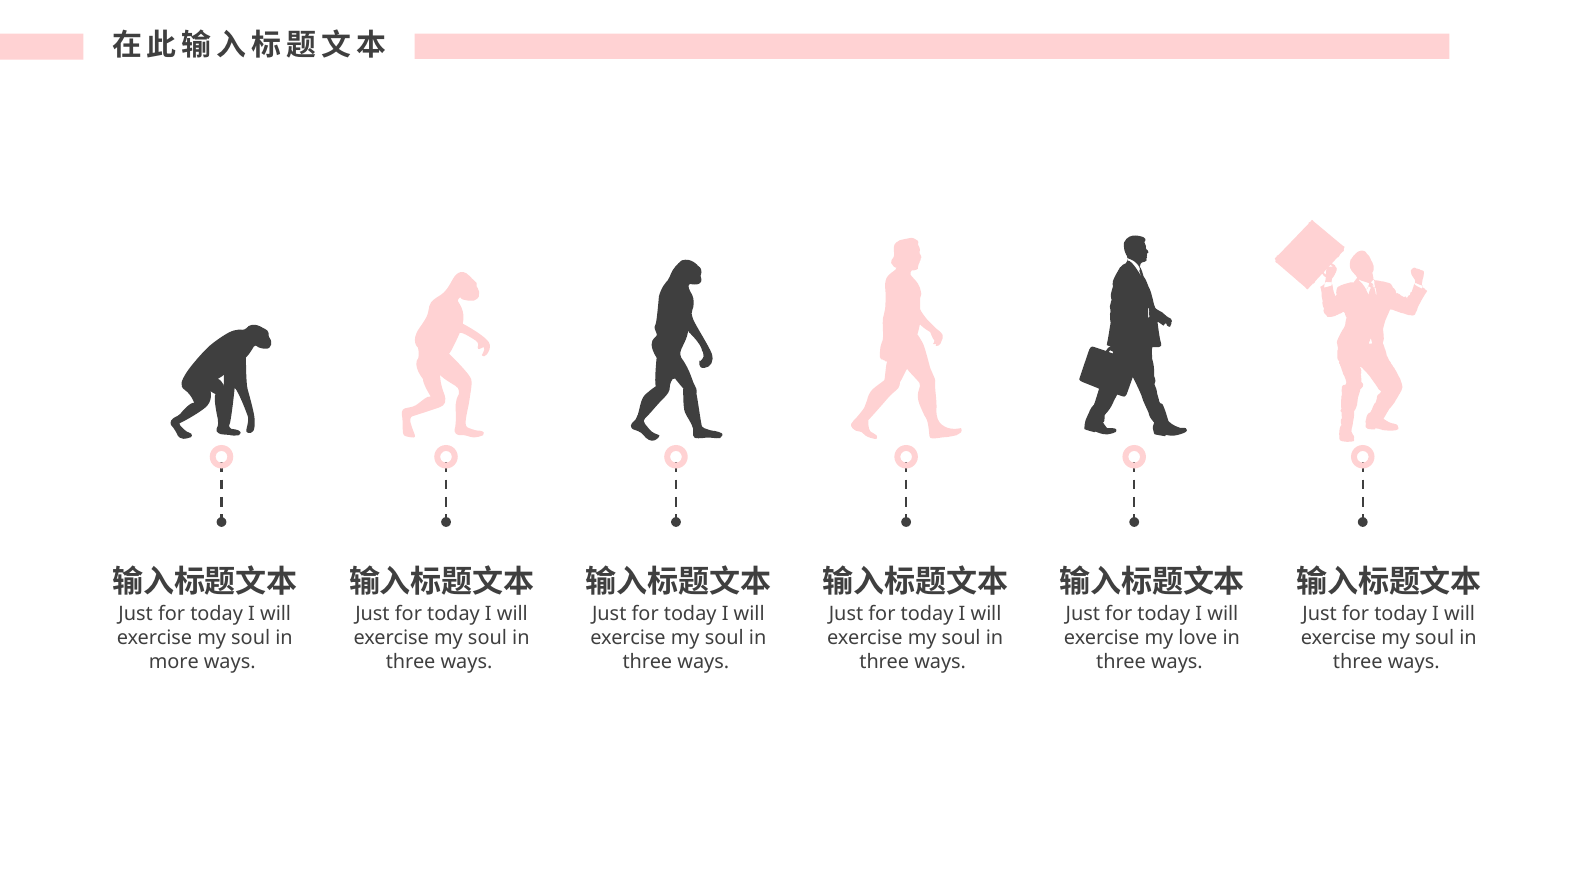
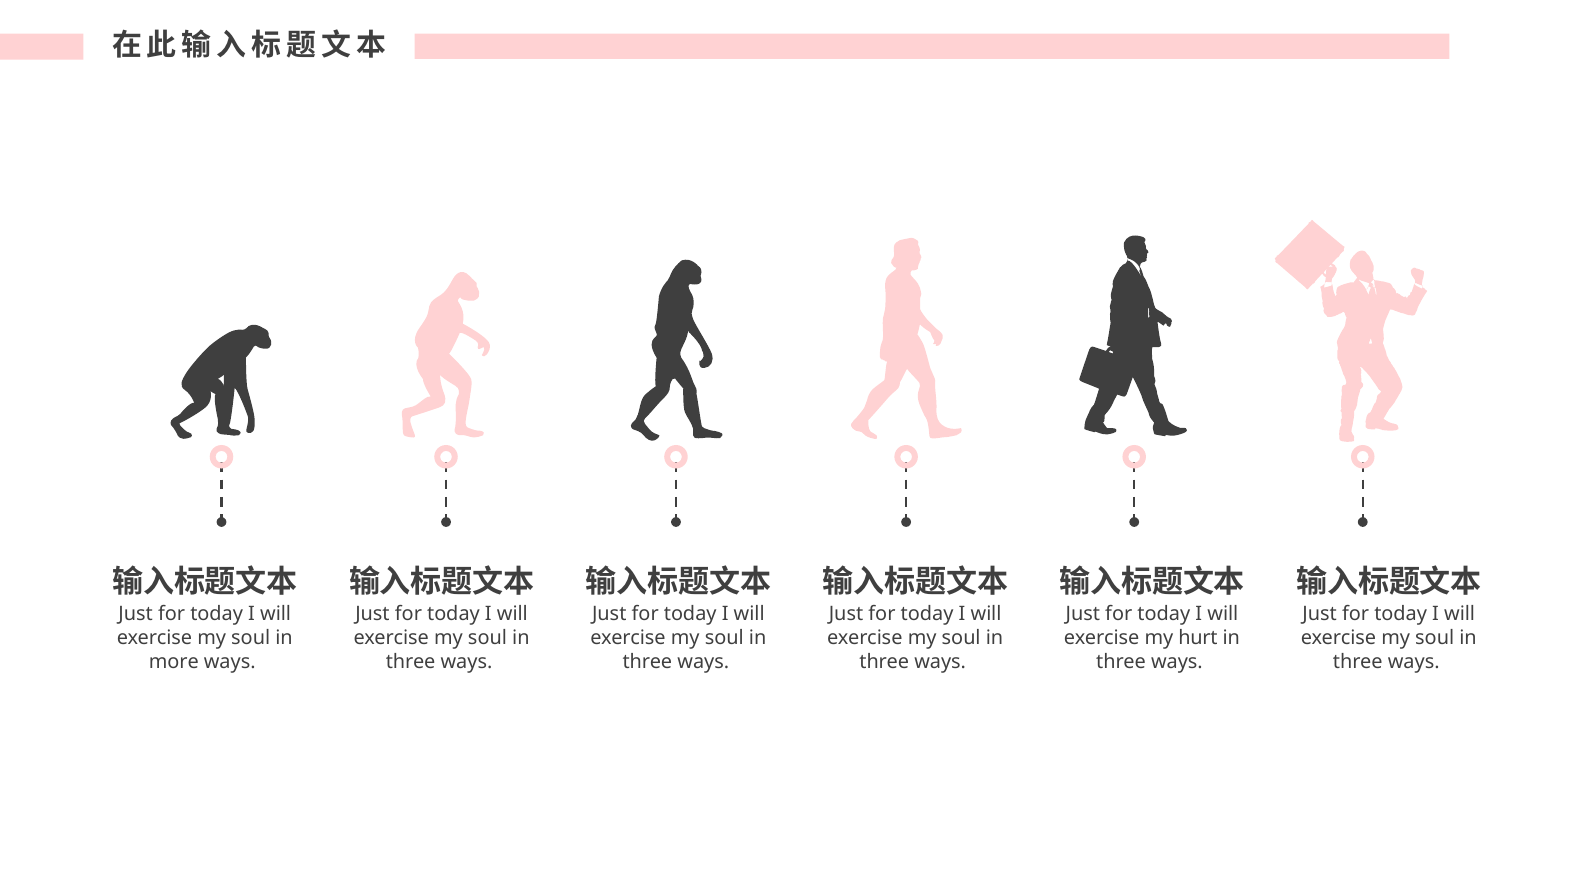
love: love -> hurt (1198, 638)
